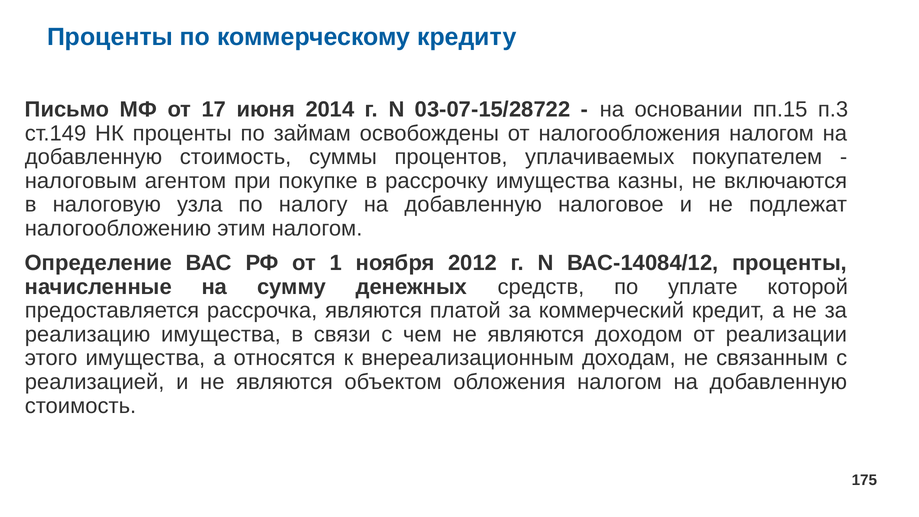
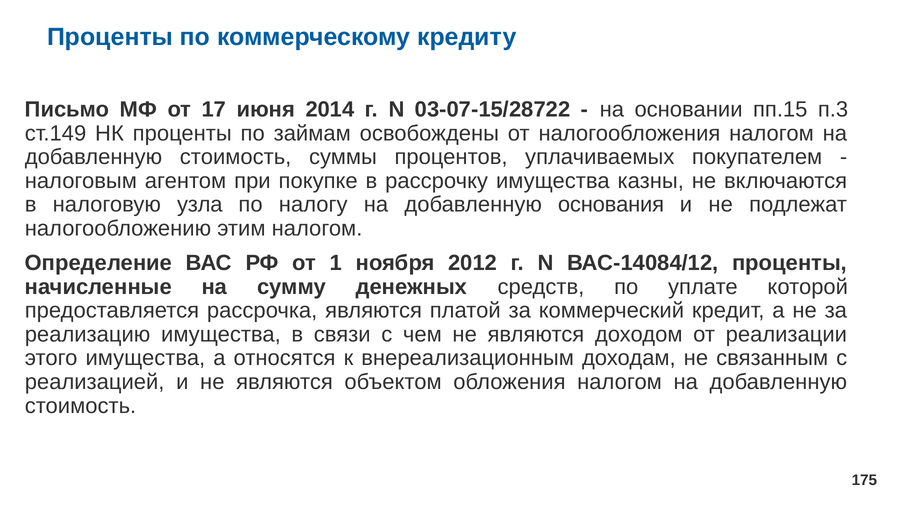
налоговое: налоговое -> основания (611, 205)
